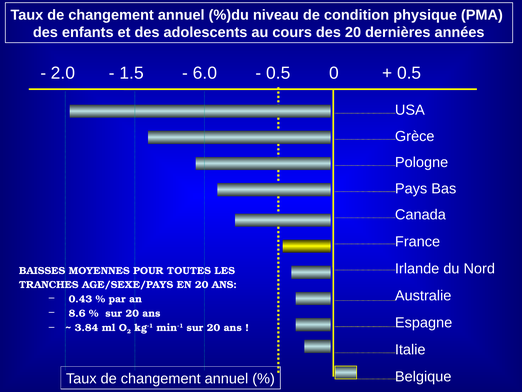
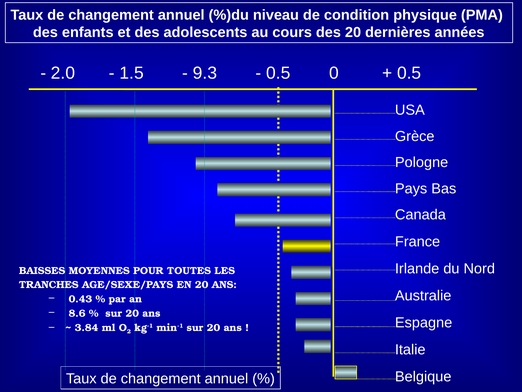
6.0: 6.0 -> 9.3 (205, 73)
